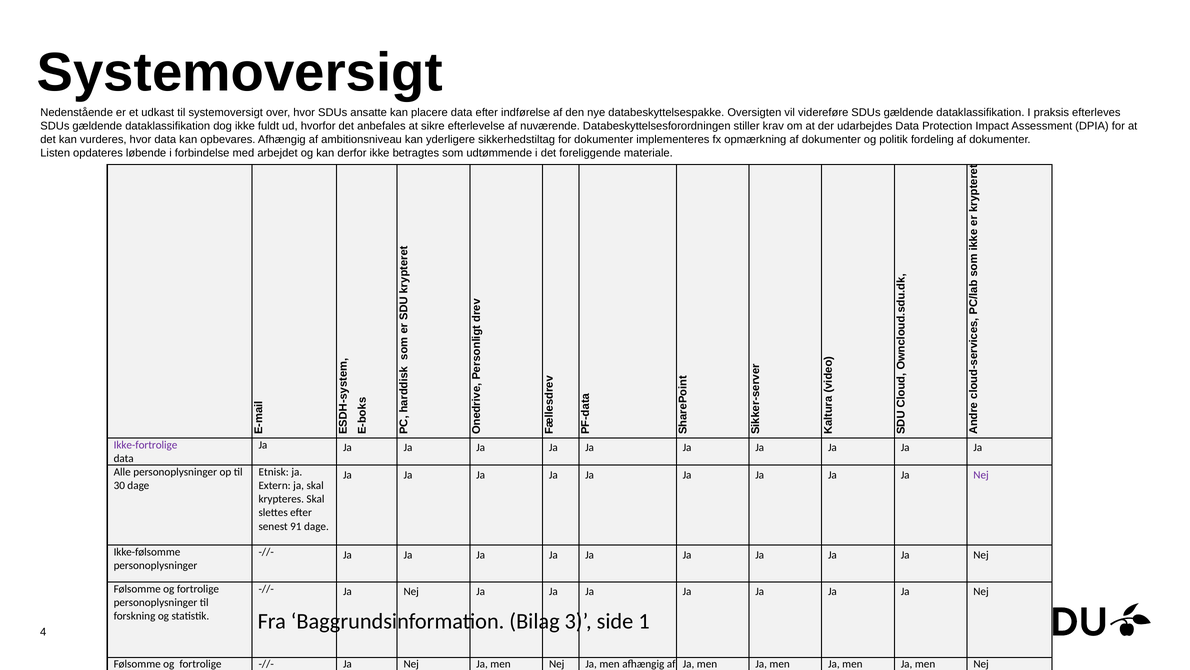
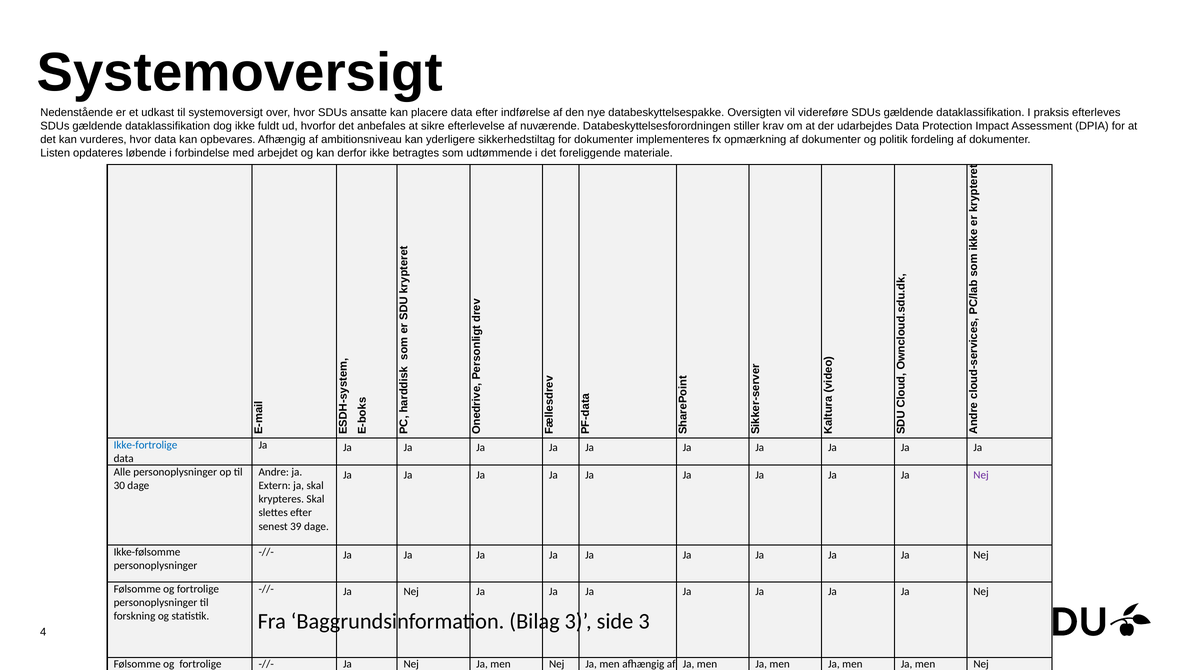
Ikke-fortrolige colour: purple -> blue (146, 444)
Etnisk: Etnisk -> Andre (274, 472)
91: 91 -> 39 (296, 526)
side 1: 1 -> 3 (644, 621)
